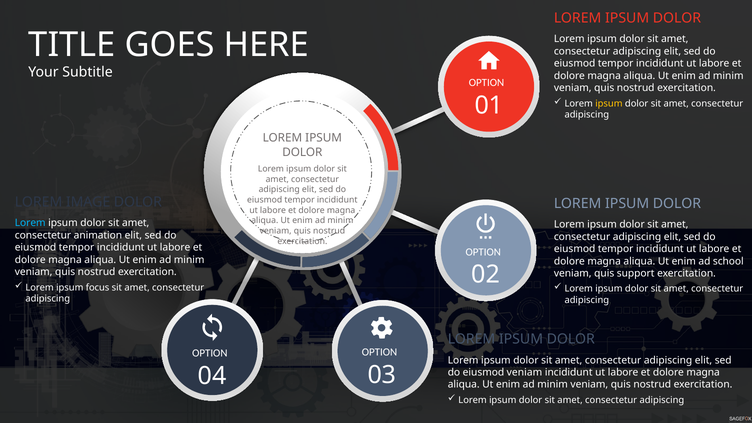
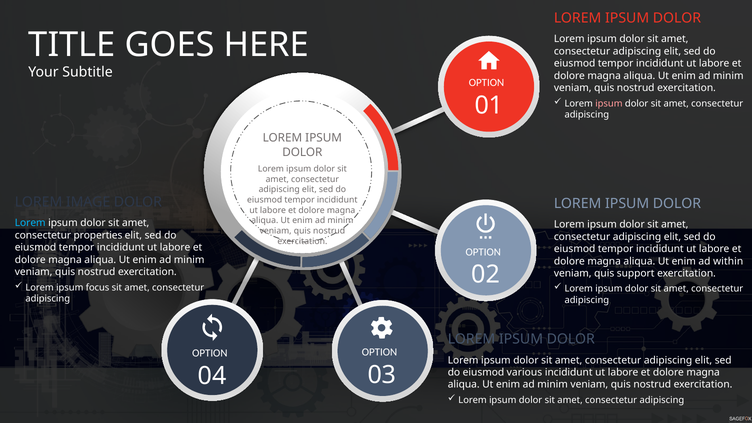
ipsum colour: yellow -> pink (609, 103)
animation: animation -> properties (98, 235)
school: school -> within (728, 261)
eiusmod veniam: veniam -> various (524, 372)
